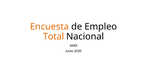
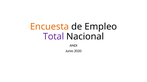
Total colour: orange -> purple (54, 37)
